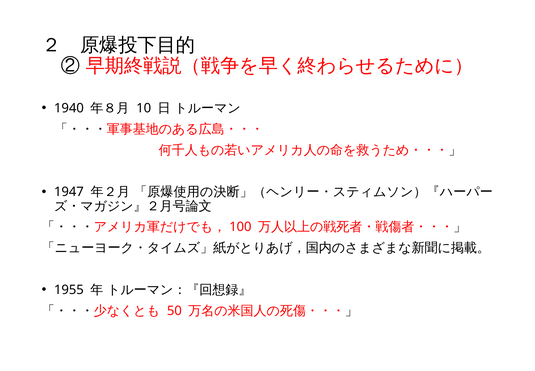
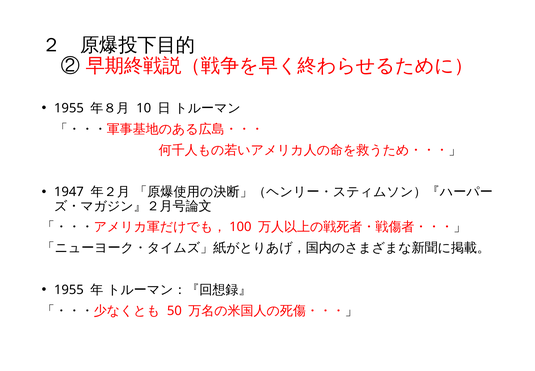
1940: 1940 -> 1955 (69, 108)
